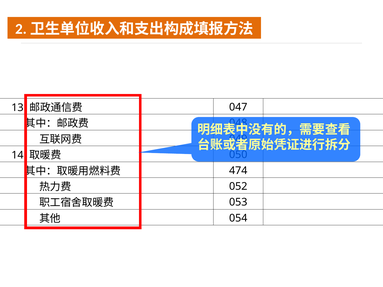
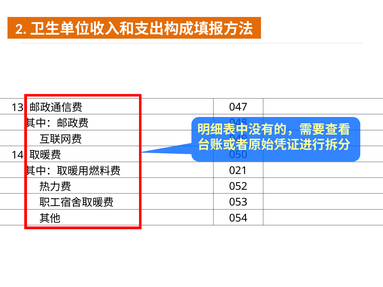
474: 474 -> 021 (238, 171)
